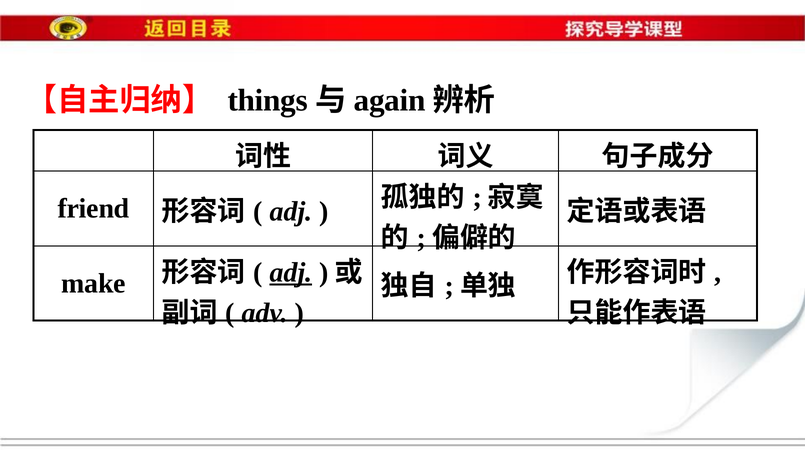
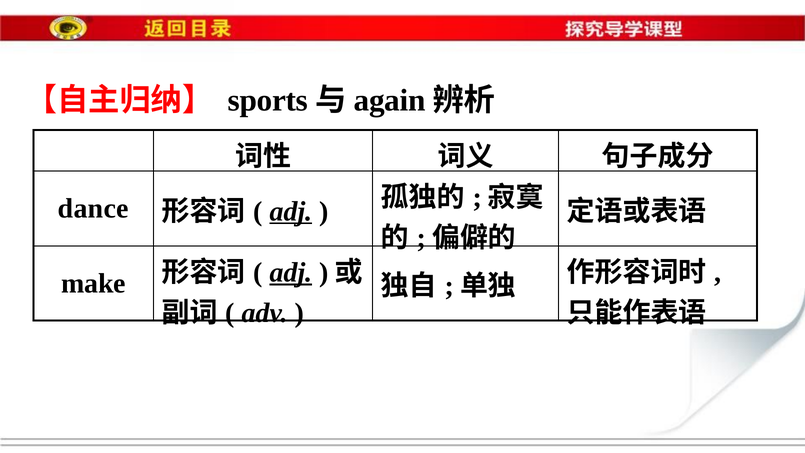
things: things -> sports (268, 101)
friend: friend -> dance (93, 208)
adj underline: none -> present (291, 211)
